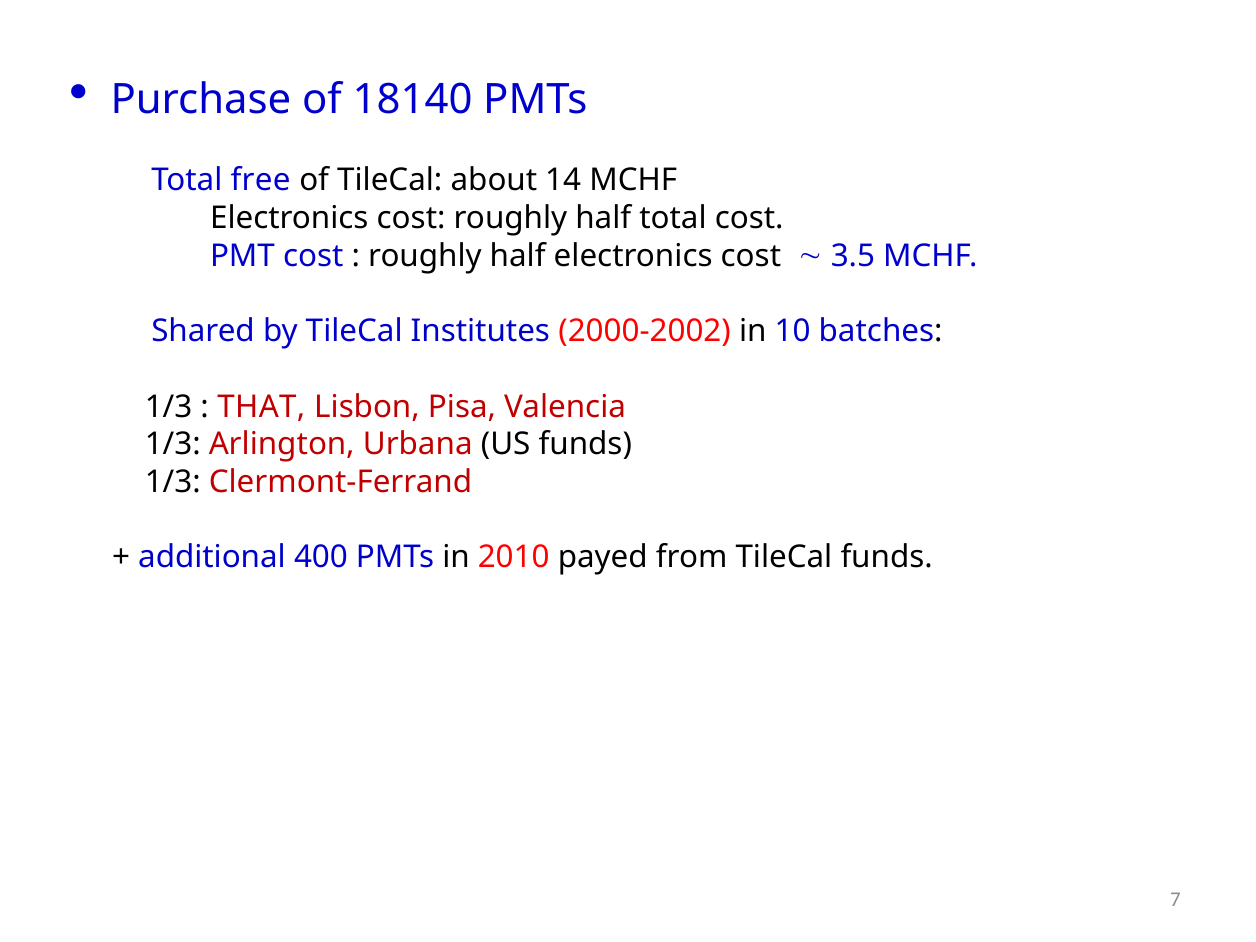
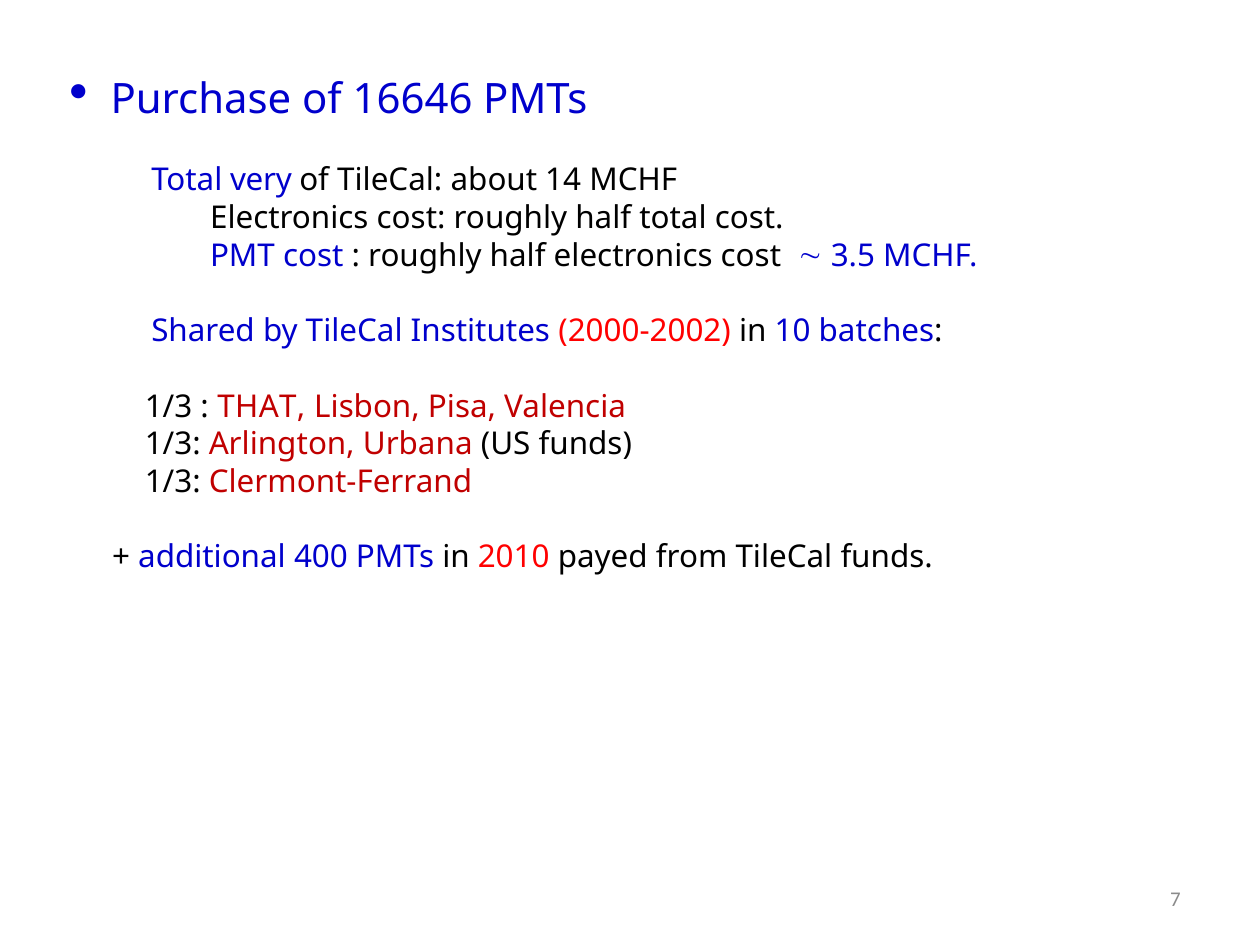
18140: 18140 -> 16646 (413, 100)
free: free -> very (261, 181)
